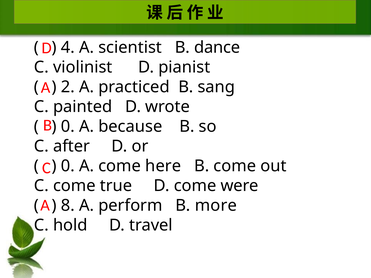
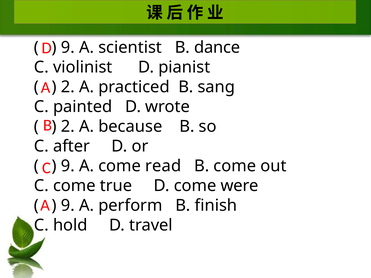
4: 4 -> 9 (68, 47)
0: 0 -> 2 (68, 127)
0: 0 -> 9 (68, 166)
here: here -> read (163, 166)
8: 8 -> 9 (68, 206)
more: more -> finish (216, 206)
